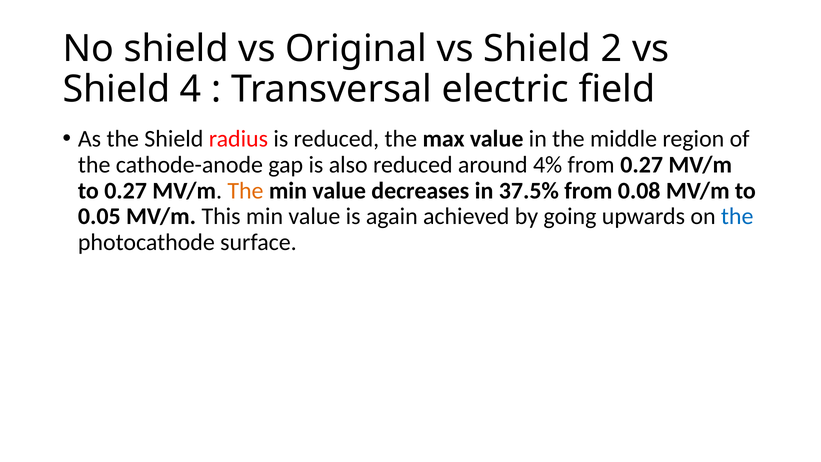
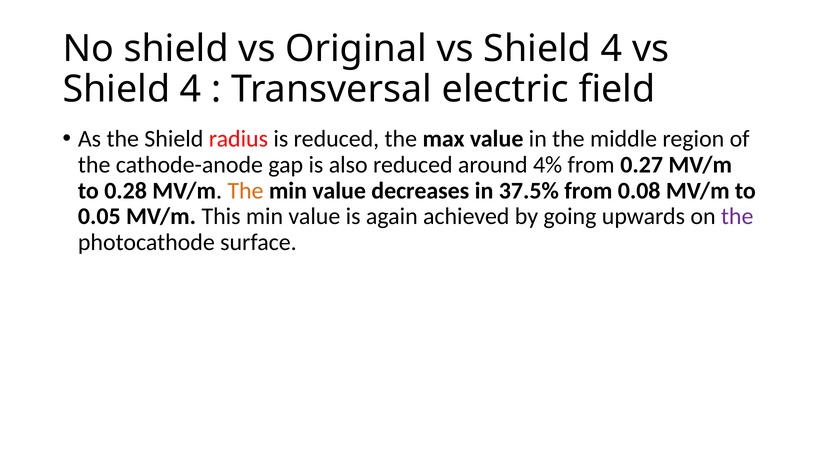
Original vs Shield 2: 2 -> 4 (612, 49)
to 0.27: 0.27 -> 0.28 (126, 191)
the colour: blue -> purple (737, 216)
